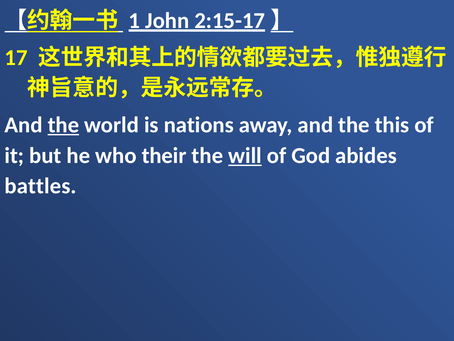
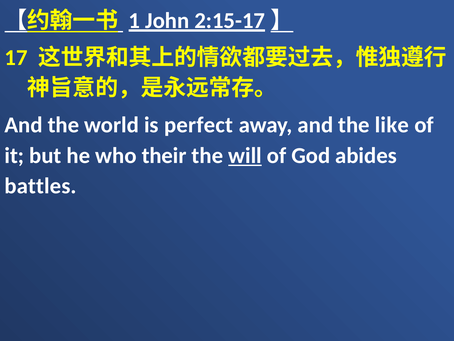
the underline: present -> none (63, 125)
nations: nations -> perfect (199, 125)
this: this -> like (392, 125)
